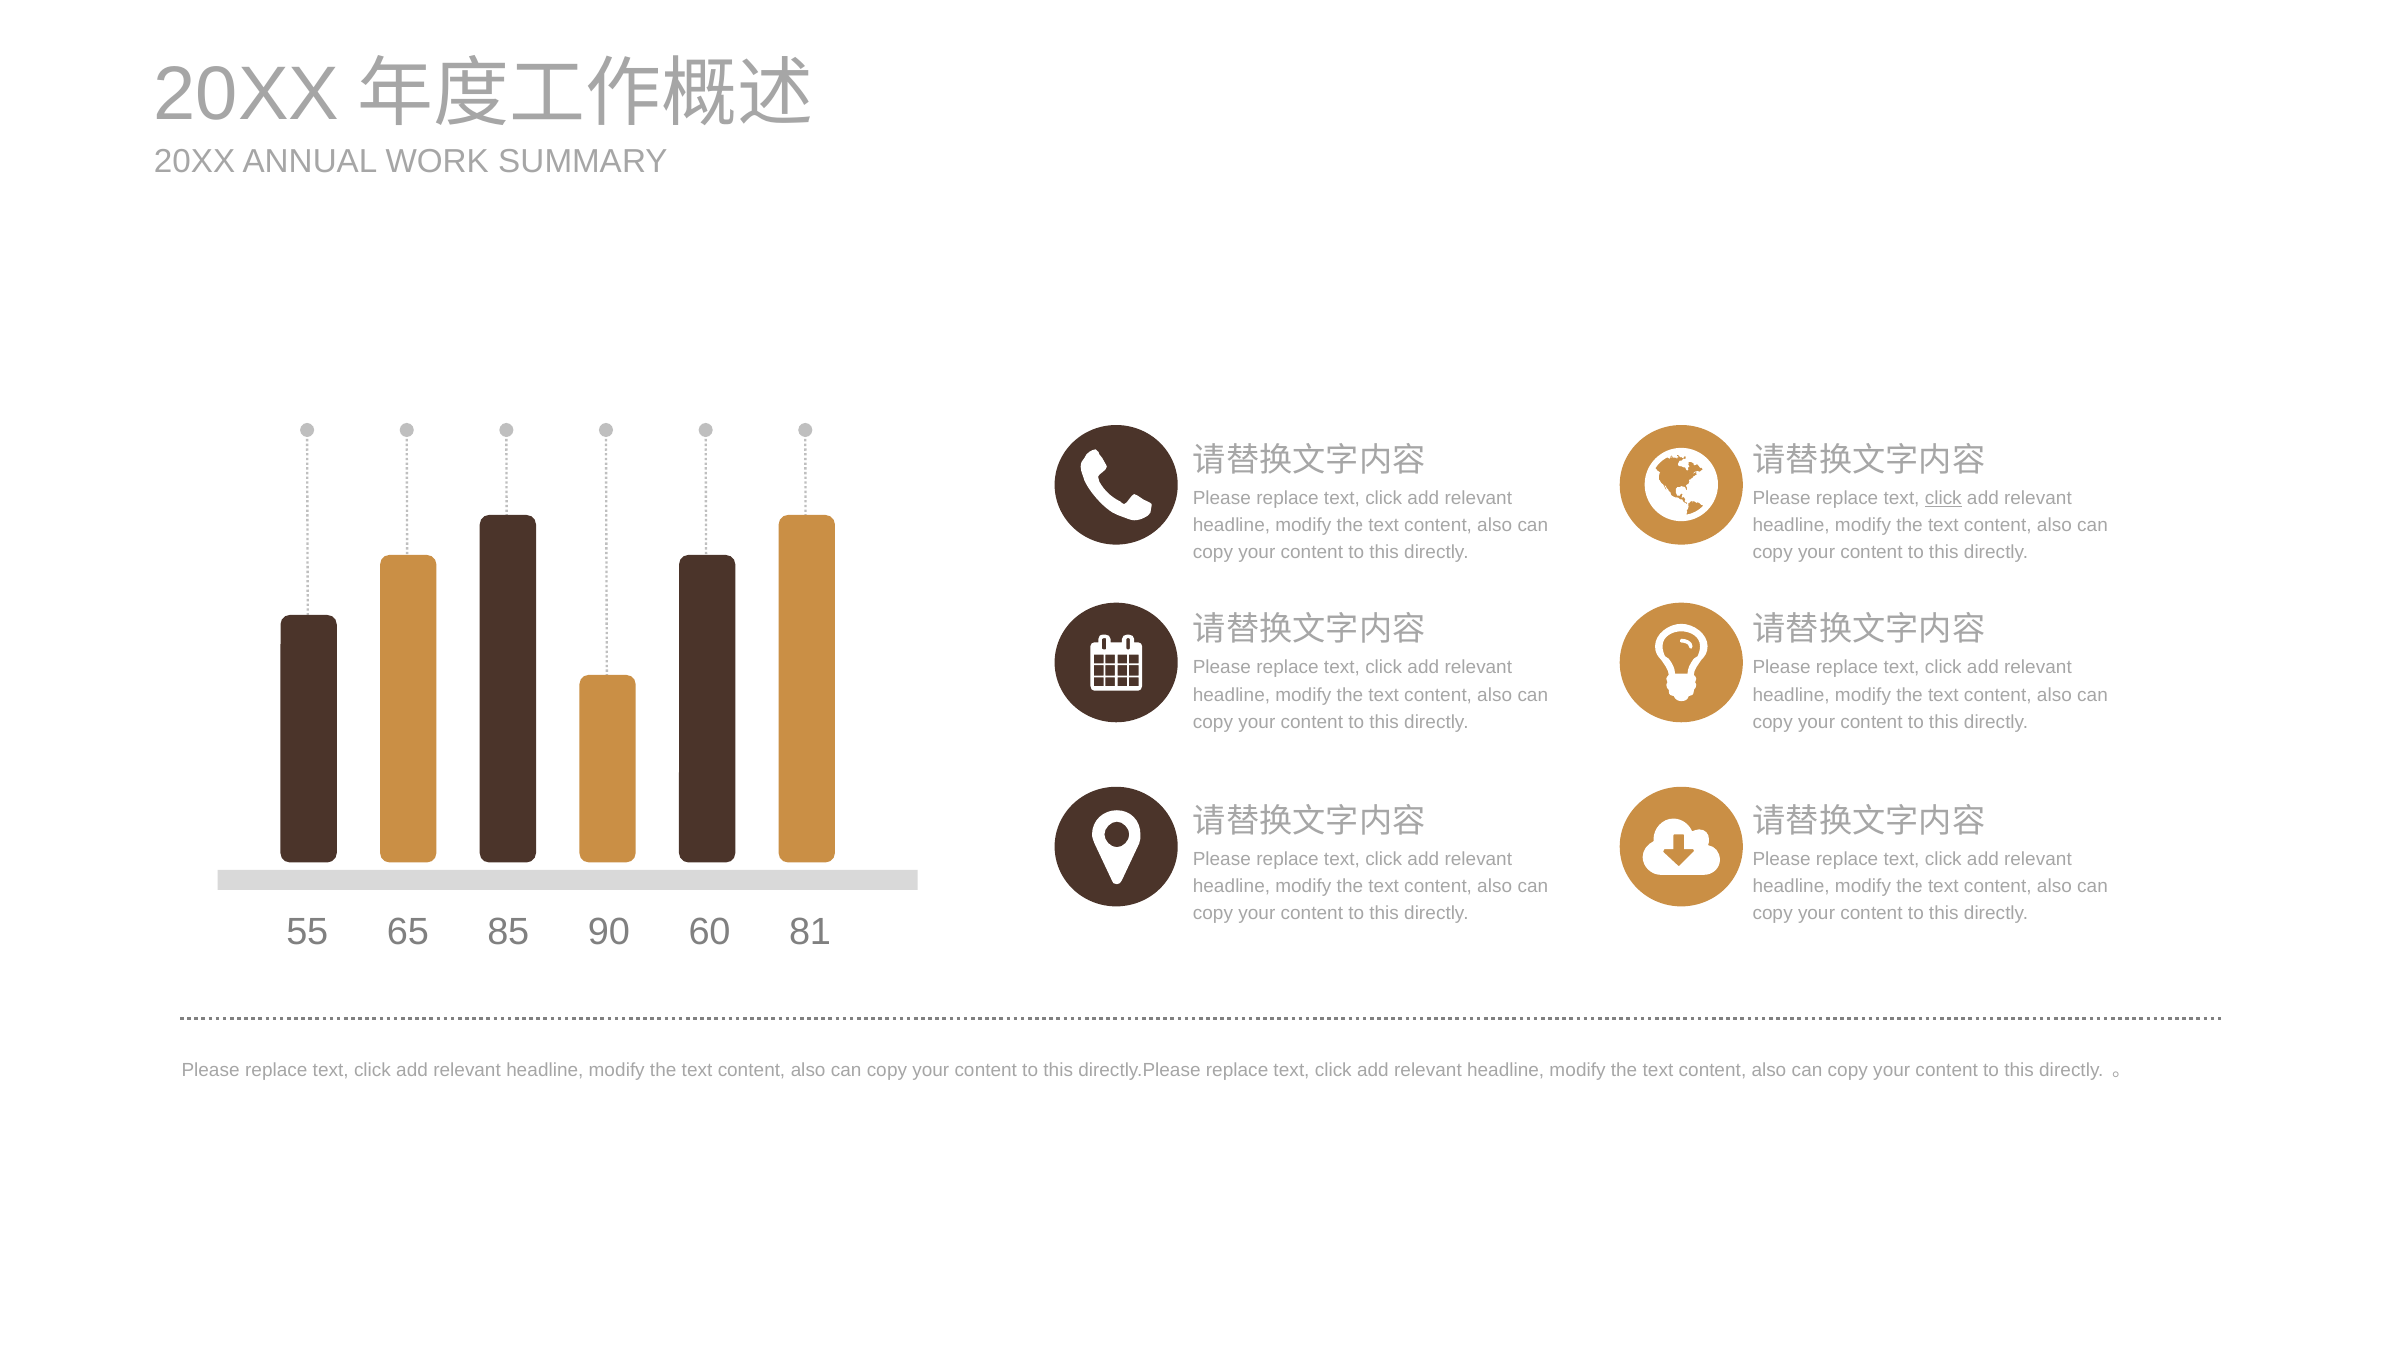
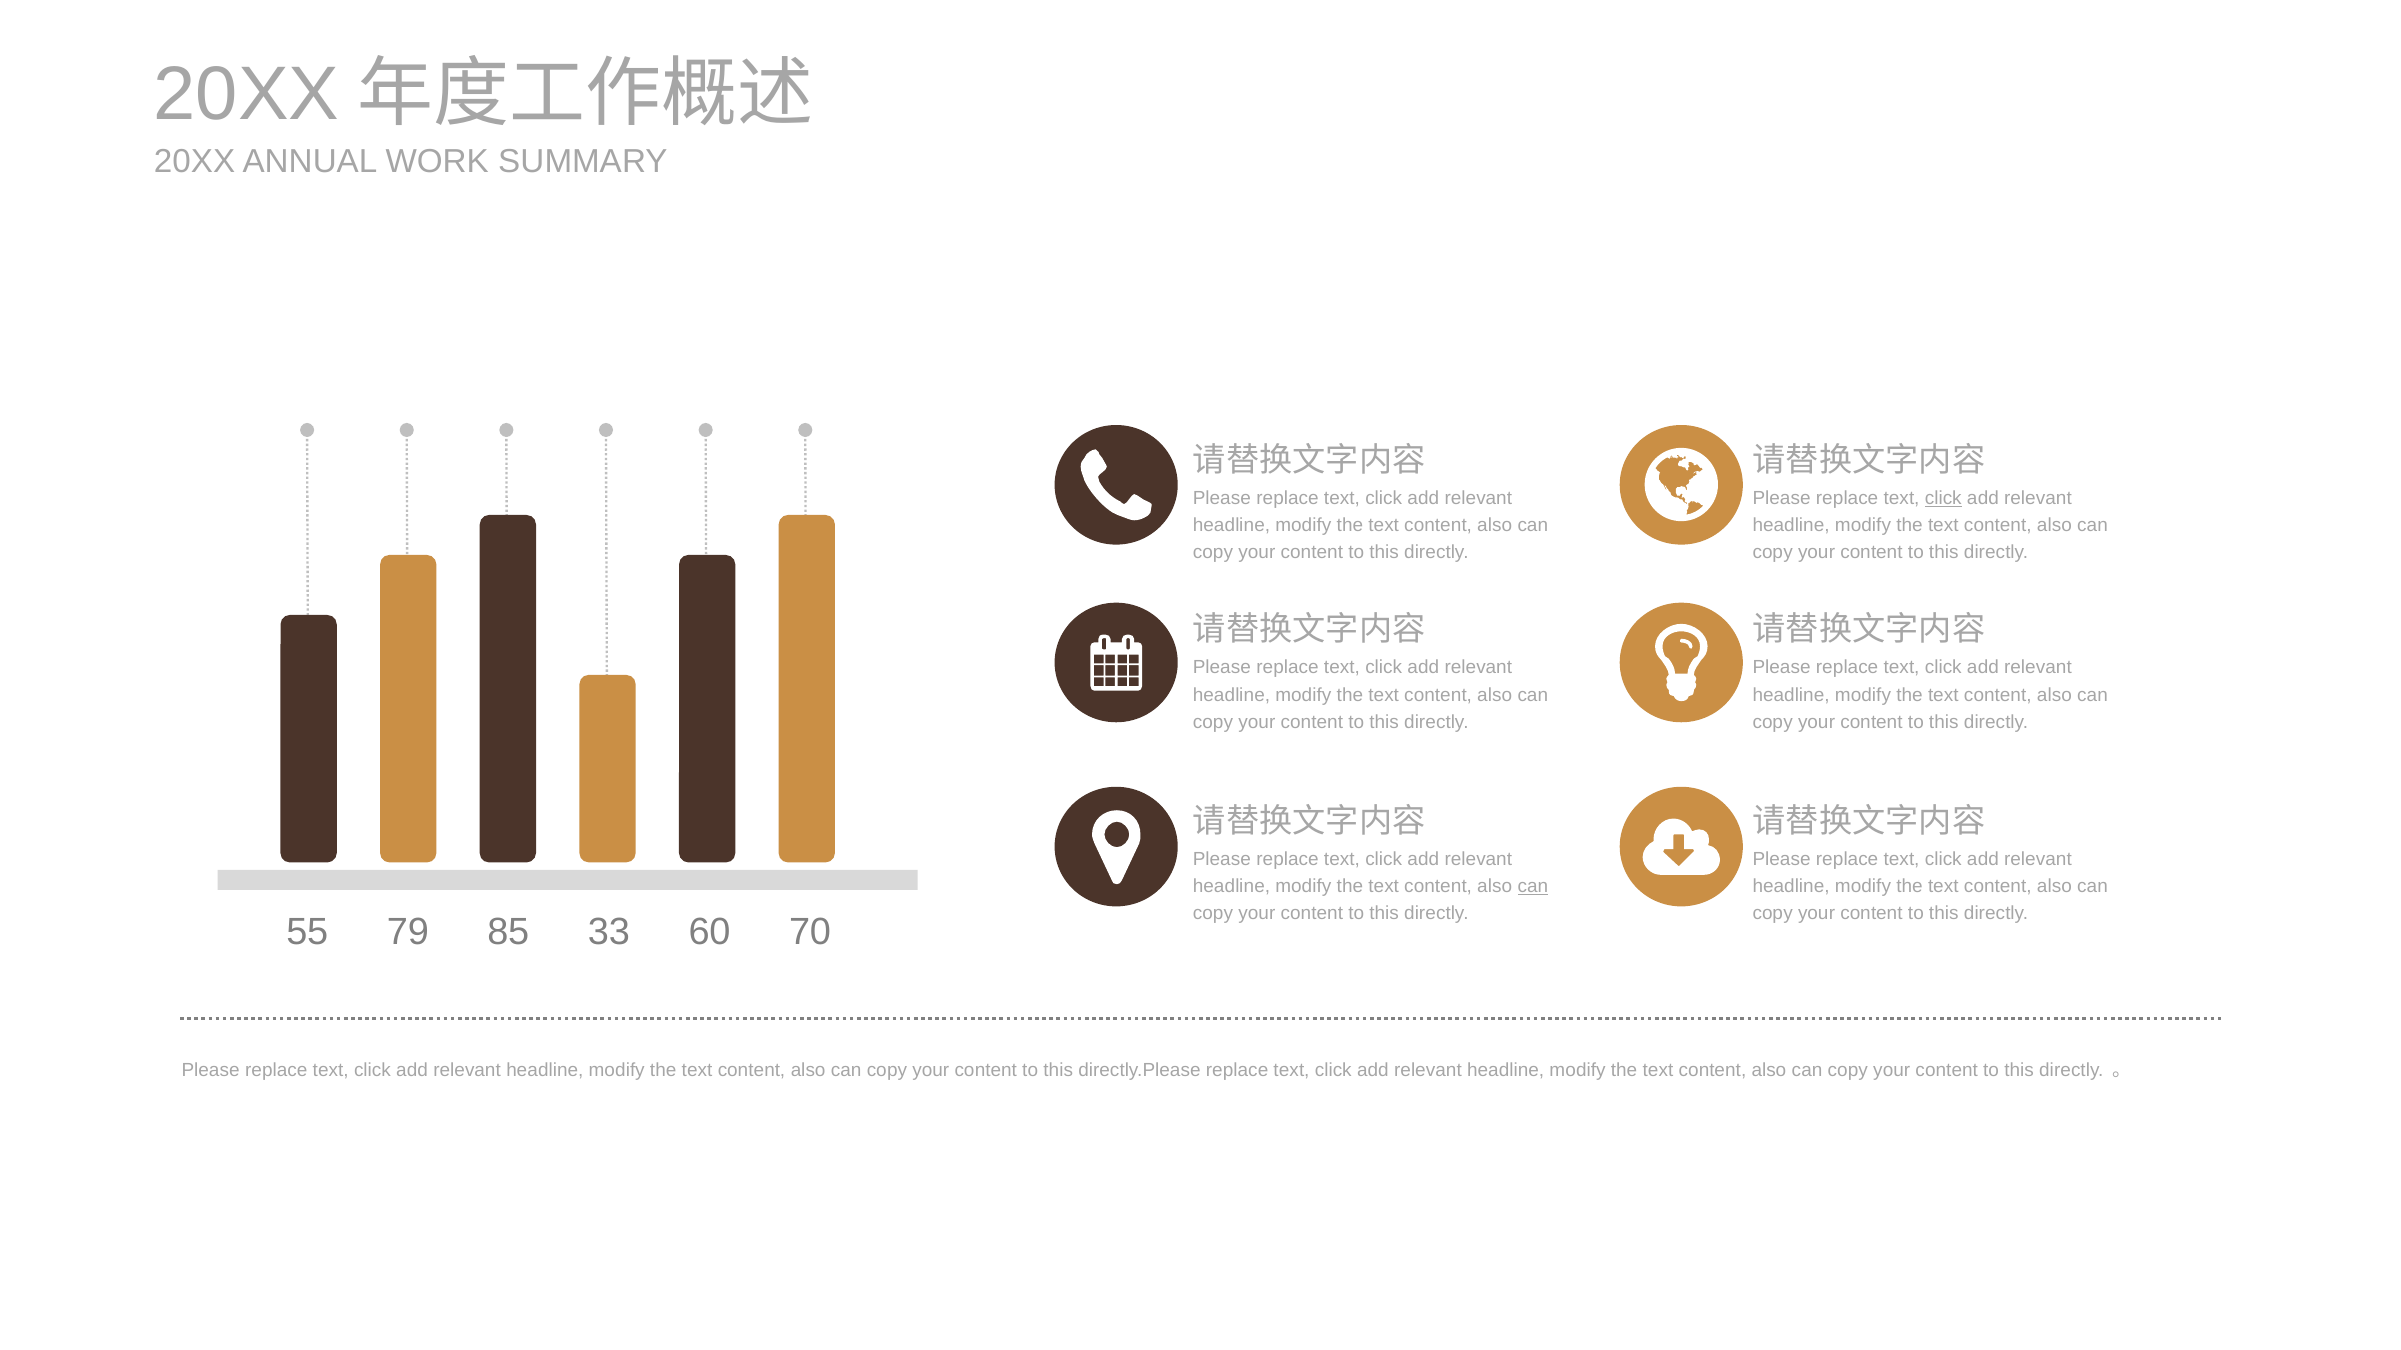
can underline: none -> present (1533, 887)
65: 65 -> 79 (408, 933)
90: 90 -> 33 (609, 933)
81: 81 -> 70 (810, 933)
